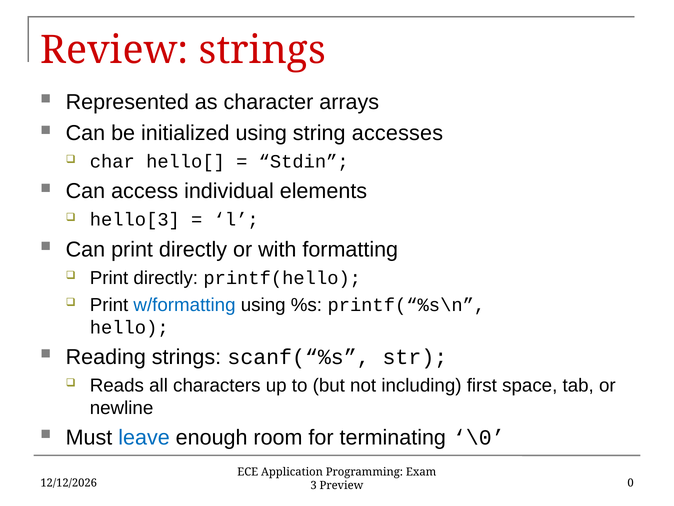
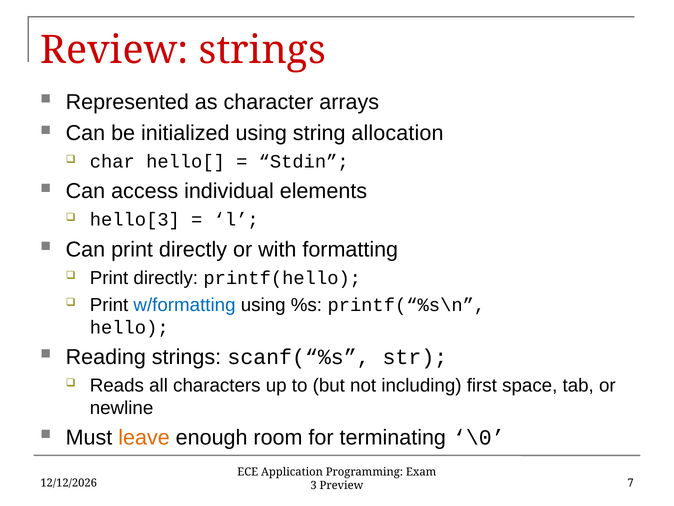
accesses: accesses -> allocation (397, 133)
leave colour: blue -> orange (144, 437)
0: 0 -> 7 (631, 483)
